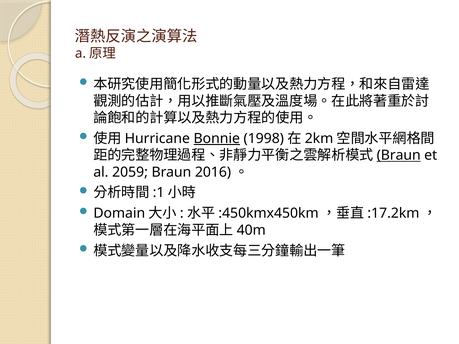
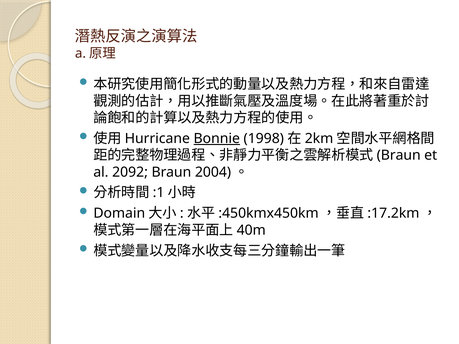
Braun underline: present -> none (399, 155)
2059: 2059 -> 2092 (130, 172)
2016: 2016 -> 2004 (213, 172)
